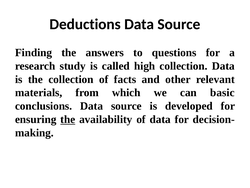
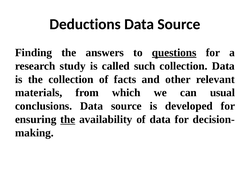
questions underline: none -> present (174, 52)
high: high -> such (145, 66)
basic: basic -> usual (222, 92)
